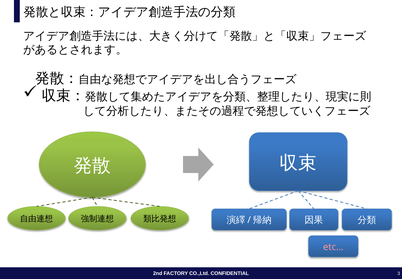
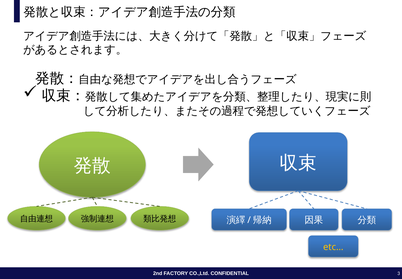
etc… colour: pink -> yellow (333, 246)
